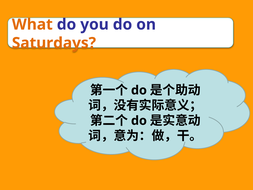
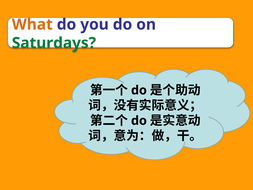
Saturdays colour: orange -> green (54, 43)
